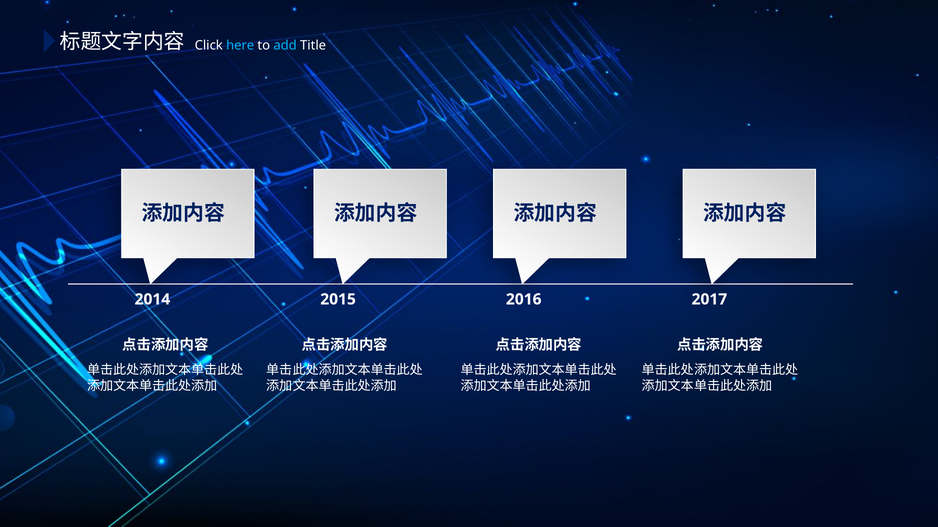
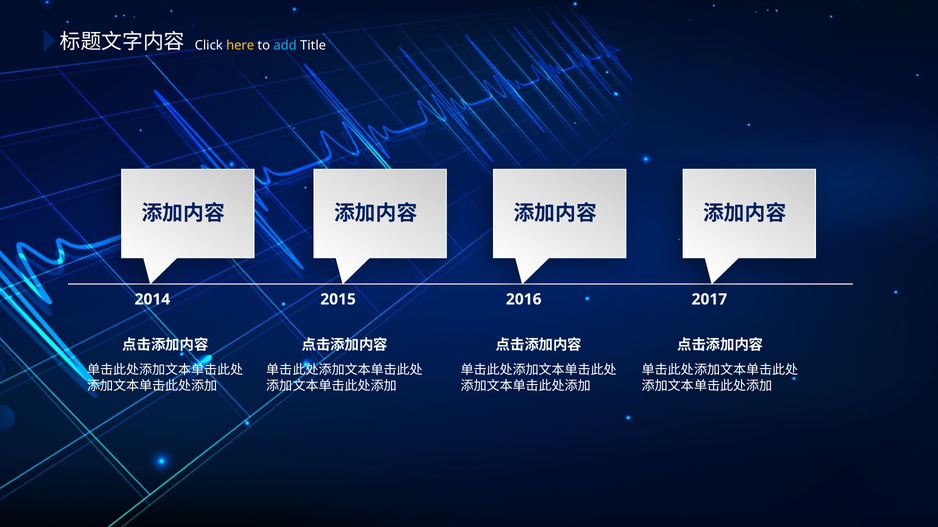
here colour: light blue -> yellow (240, 45)
